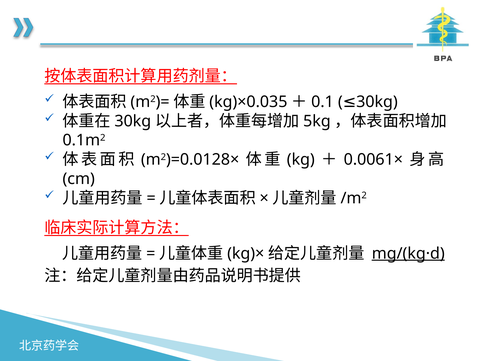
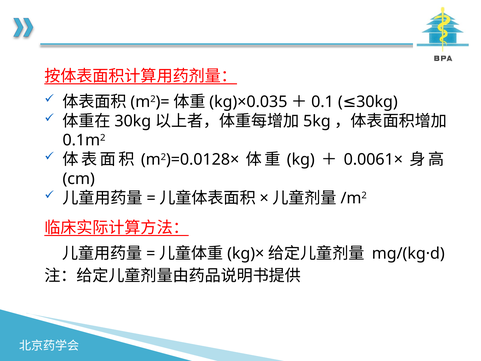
mg/(kg·d underline: present -> none (408, 253)
